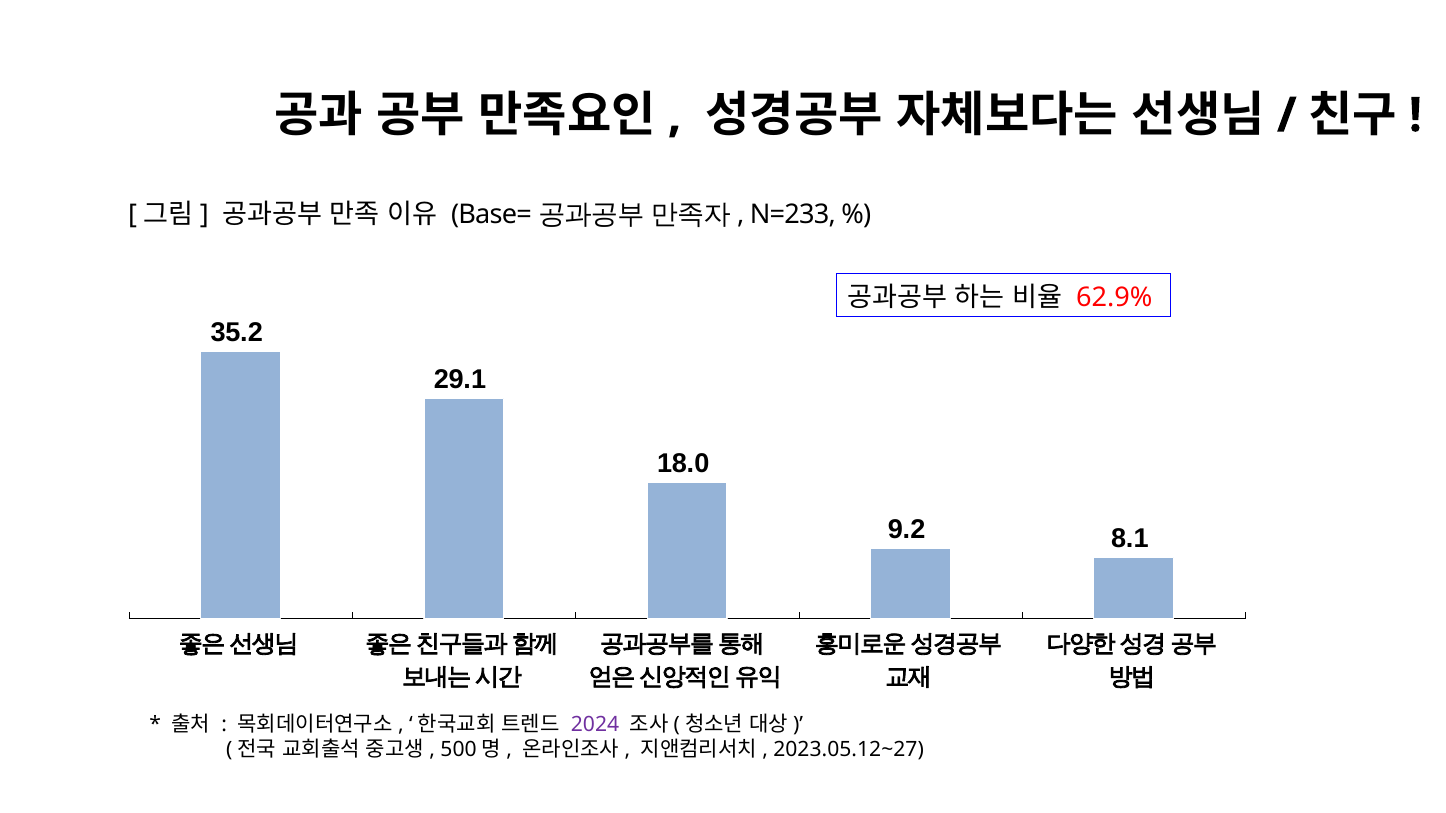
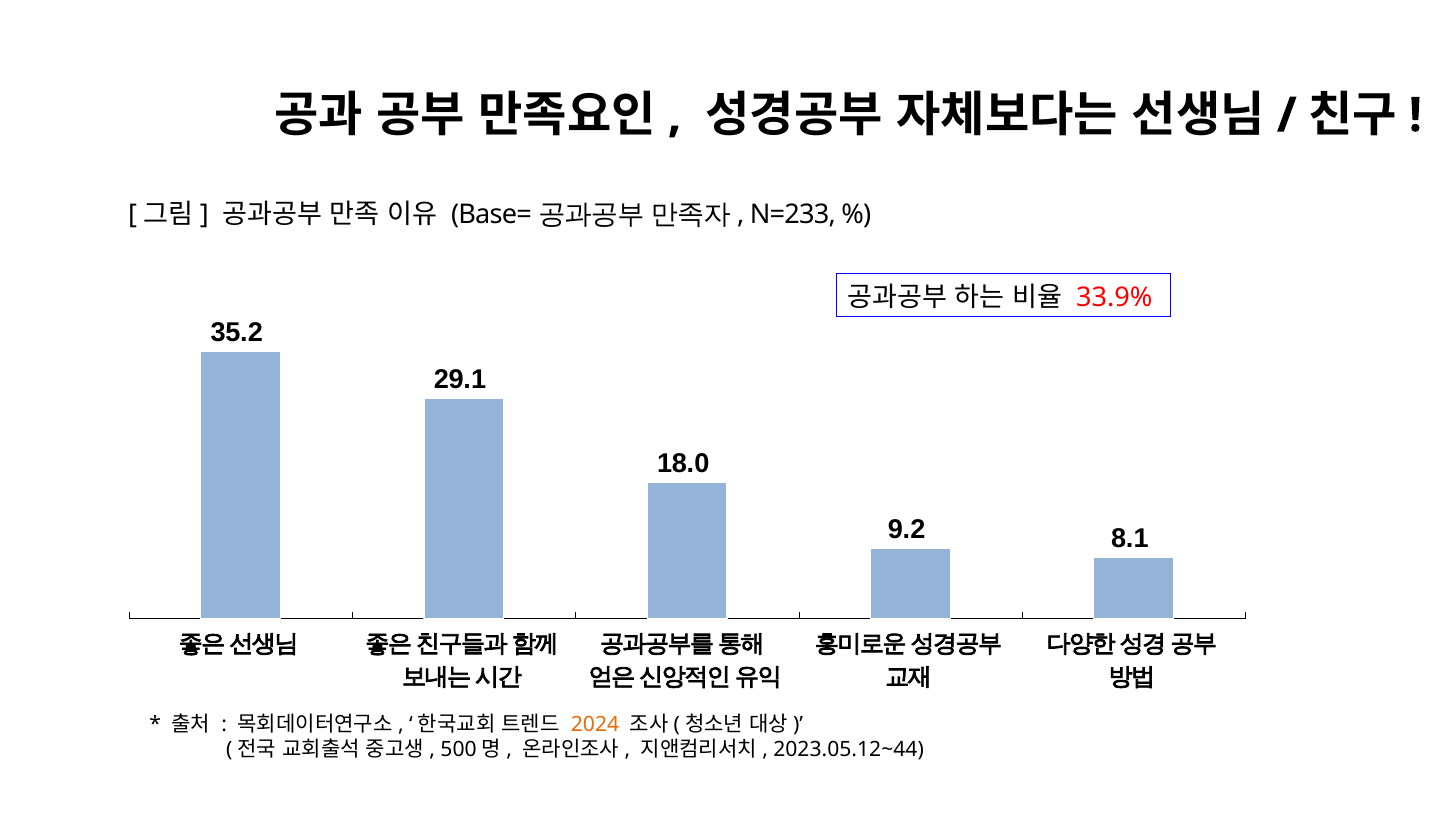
62.9%: 62.9% -> 33.9% (1114, 297)
2024 colour: purple -> orange (595, 725)
2023.05.12~27: 2023.05.12~27 -> 2023.05.12~44 (849, 750)
